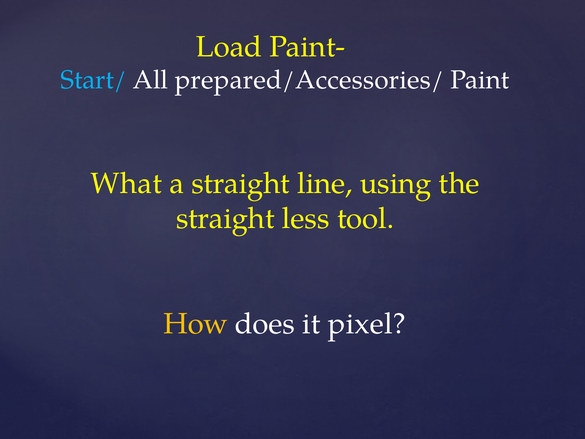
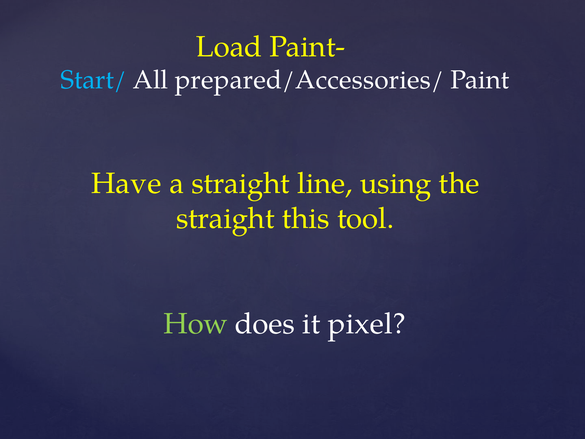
What: What -> Have (126, 183)
less: less -> this (306, 218)
How colour: yellow -> light green (196, 324)
